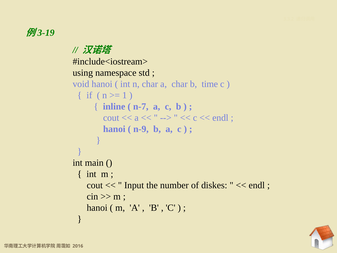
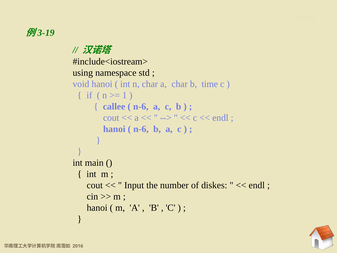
inline: inline -> callee (114, 106)
n-7: n-7 -> n-6 (141, 106)
n-9: n-9 -> n-6 (141, 129)
